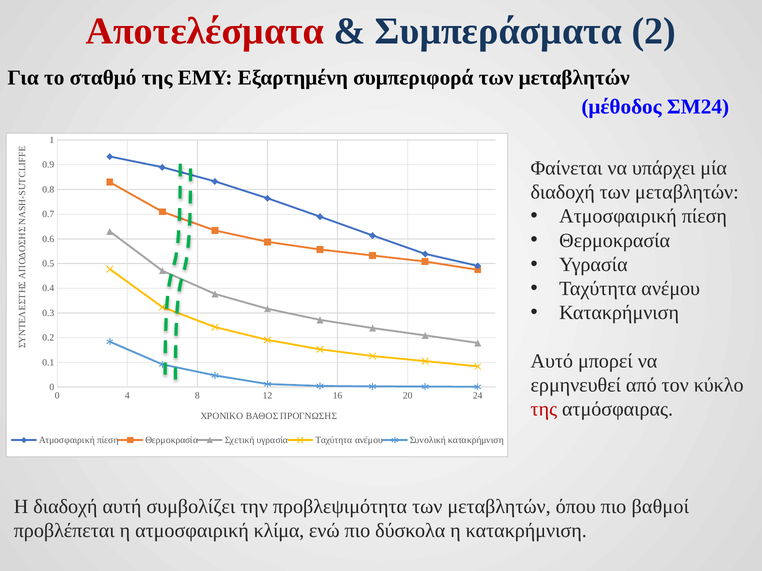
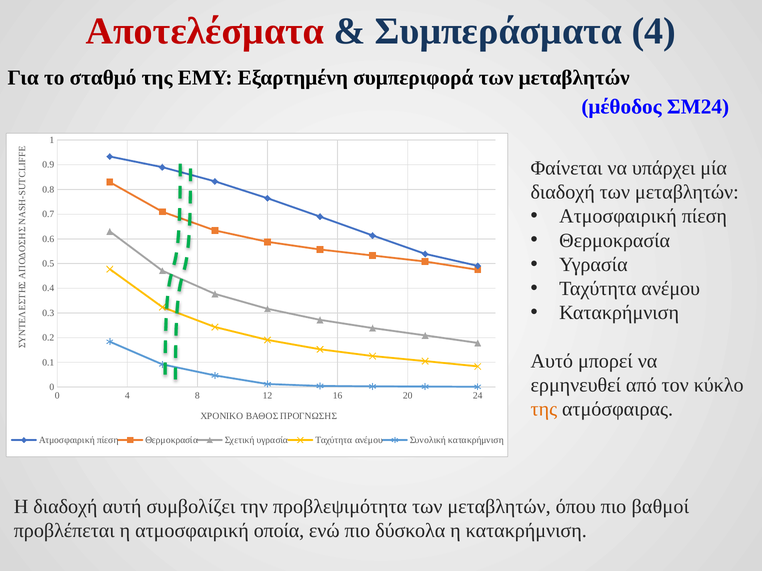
Συμπεράσματα 2: 2 -> 4 (654, 31)
της colour: red -> orange (544, 409)
κλίμα: κλίμα -> οποία (279, 531)
